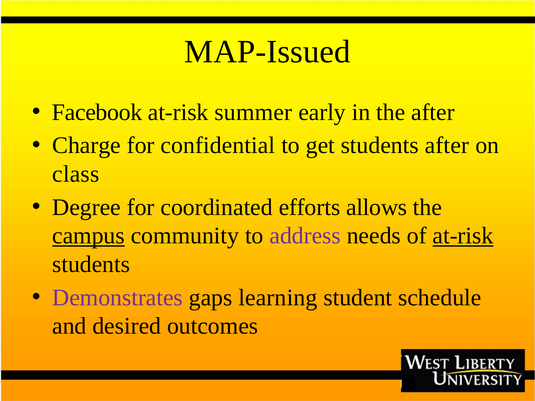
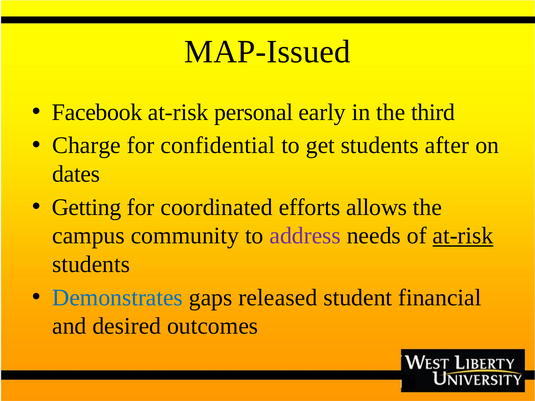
summer: summer -> personal (254, 112)
the after: after -> third (433, 112)
class: class -> dates (76, 174)
Degree: Degree -> Getting (87, 207)
campus underline: present -> none (88, 236)
Demonstrates colour: purple -> blue (118, 298)
learning: learning -> released (278, 298)
schedule: schedule -> financial (440, 298)
